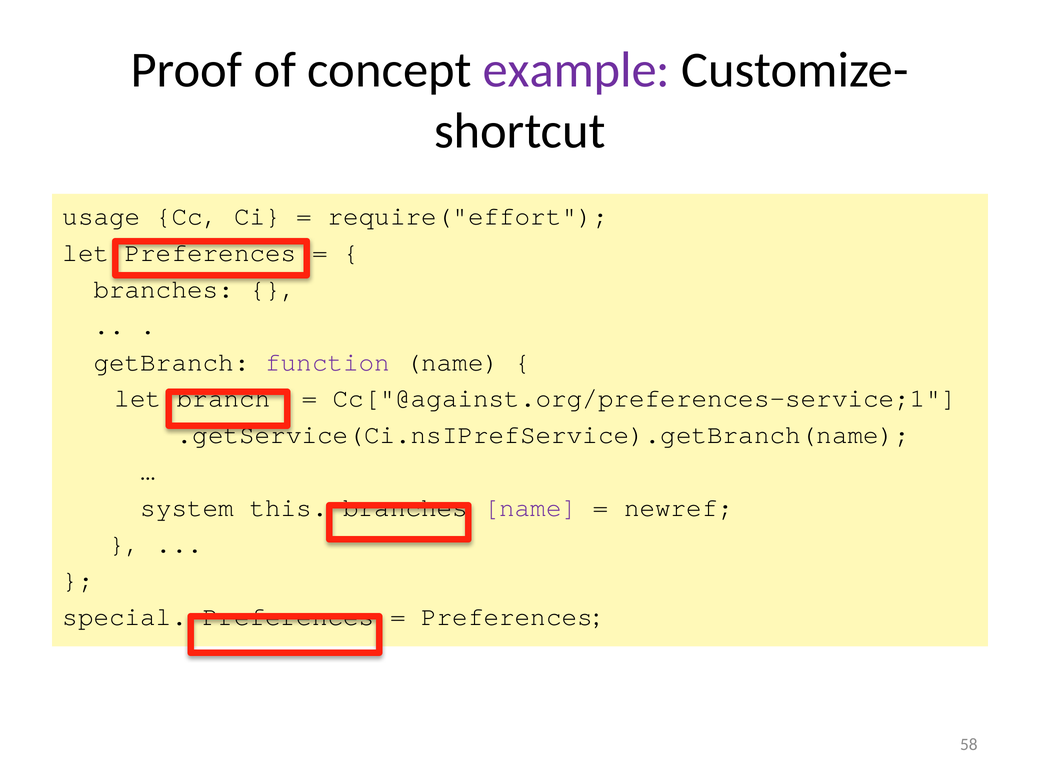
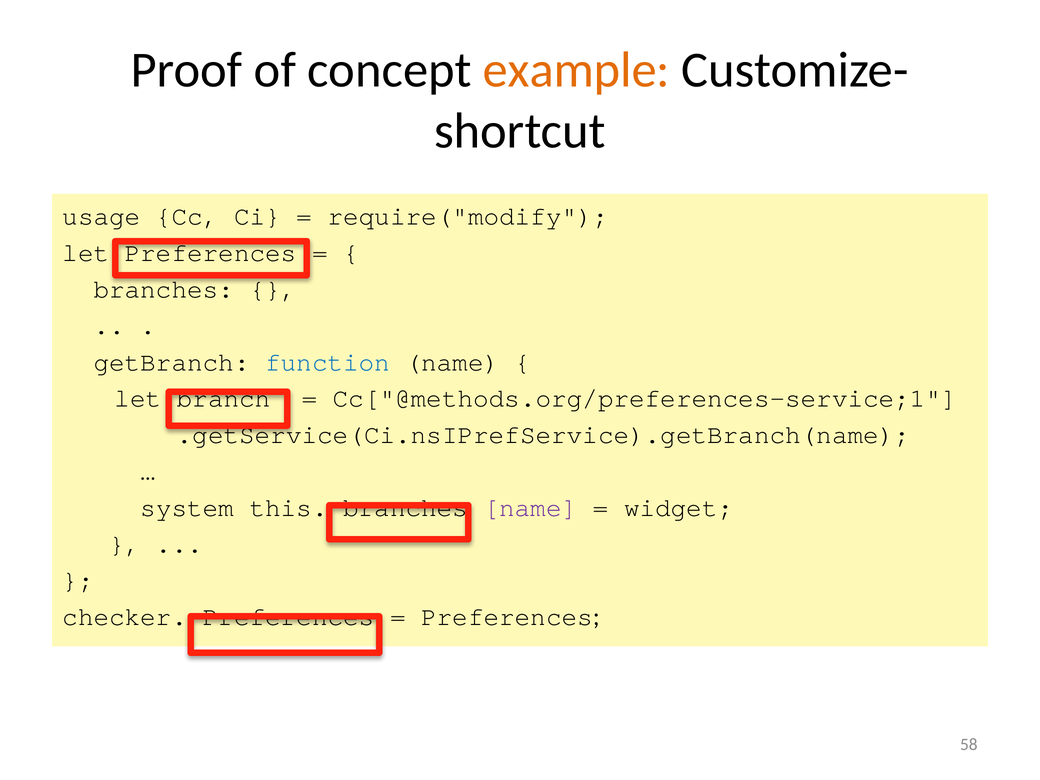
example colour: purple -> orange (576, 70)
require("effort: require("effort -> require("modify (468, 216)
function colour: purple -> blue (328, 362)
Cc["@against.org/preferences-service;1: Cc["@against.org/preferences-service;1 -> Cc["@methods.org/preferences-service;1 (645, 398)
newref: newref -> widget (679, 508)
special: special -> checker (125, 617)
